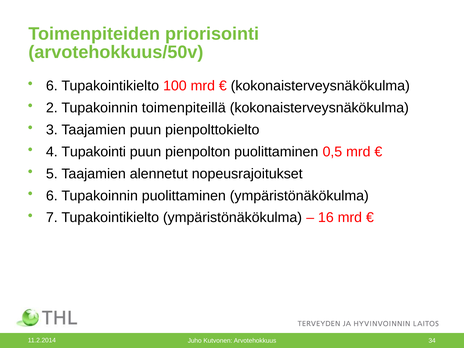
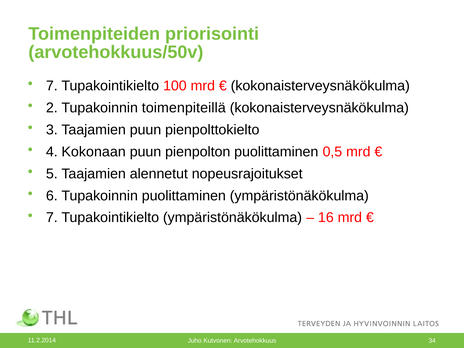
6: 6 -> 7 (52, 86)
Tupakointi: Tupakointi -> Kokonaan (94, 152)
